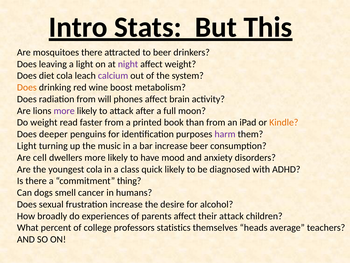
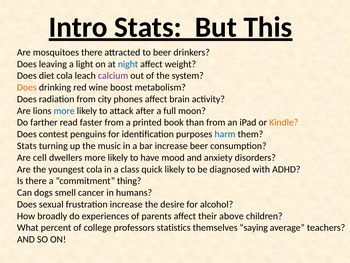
night colour: purple -> blue (128, 64)
will: will -> city (105, 99)
more colour: purple -> blue (64, 111)
Do weight: weight -> farther (44, 122)
deeper: deeper -> contest (53, 134)
harm colour: purple -> blue (225, 134)
Light: Light -> Stats (27, 146)
their attack: attack -> above (231, 216)
heads: heads -> saying (254, 227)
